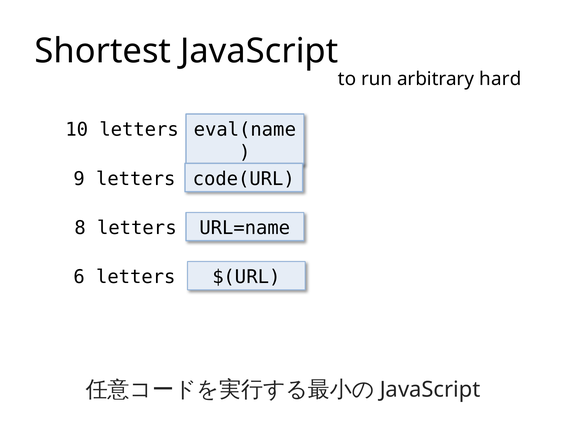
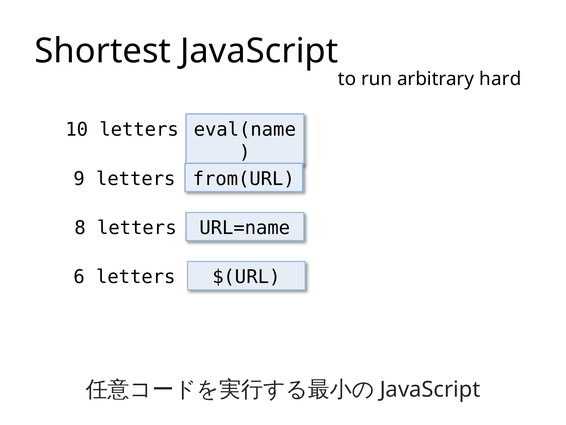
code(URL: code(URL -> from(URL (244, 179)
